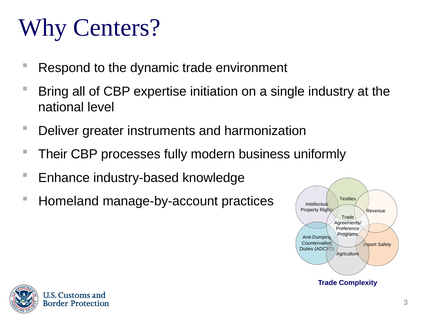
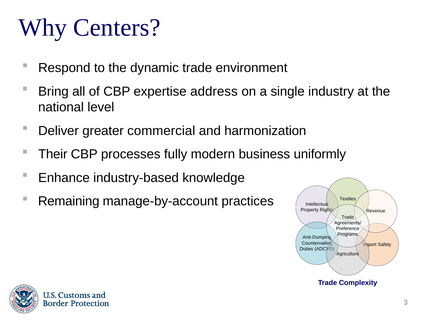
initiation: initiation -> address (214, 91)
instruments: instruments -> commercial (161, 131)
Homeland: Homeland -> Remaining (69, 201)
